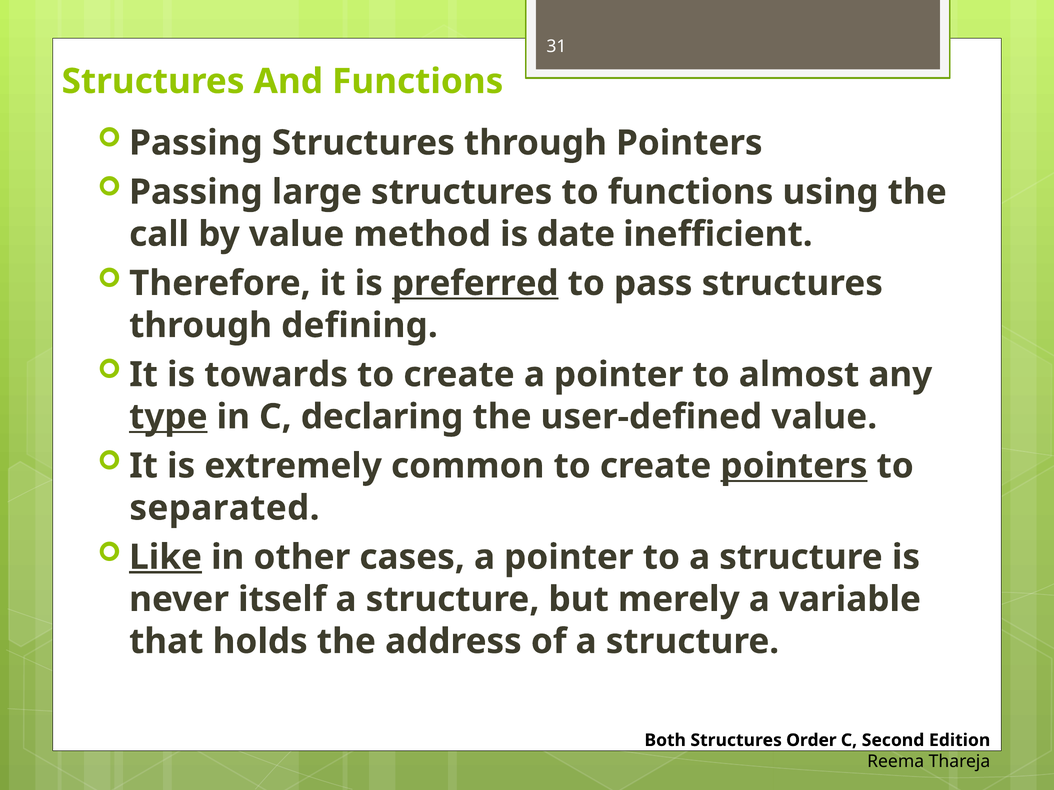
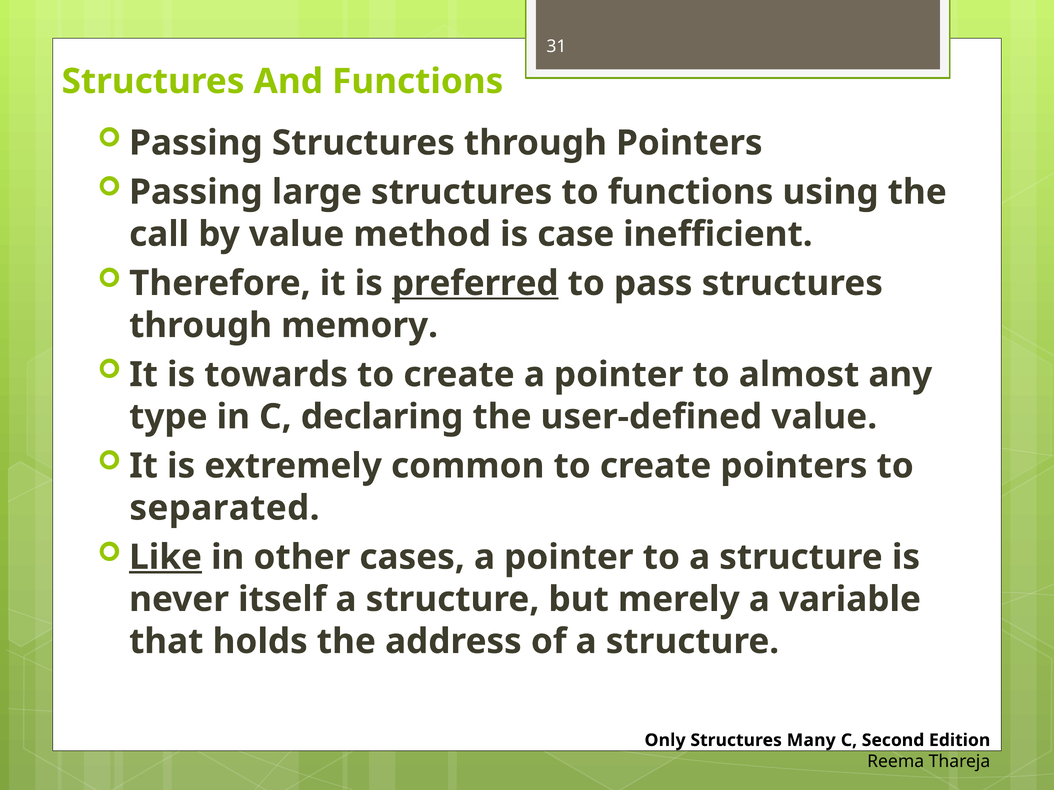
date: date -> case (576, 234)
defining: defining -> memory (360, 326)
type underline: present -> none (168, 417)
pointers underline: present -> none (794, 466)
Both: Both -> Only (665, 741)
Order: Order -> Many (811, 741)
